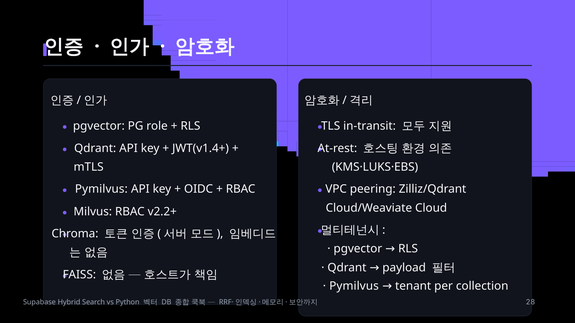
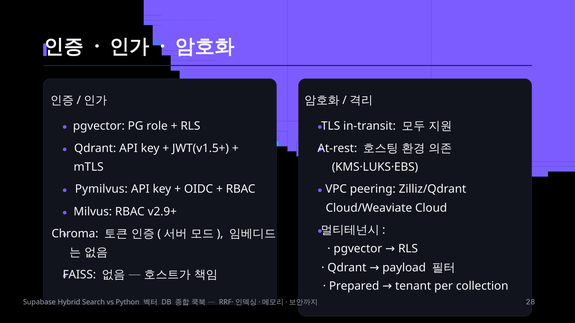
JWT(v1.4+: JWT(v1.4+ -> JWT(v1.5+ (201, 149)
v2.2+: v2.2+ -> v2.9+ (162, 212)
Pymilvus: Pymilvus -> Prepared (354, 286)
